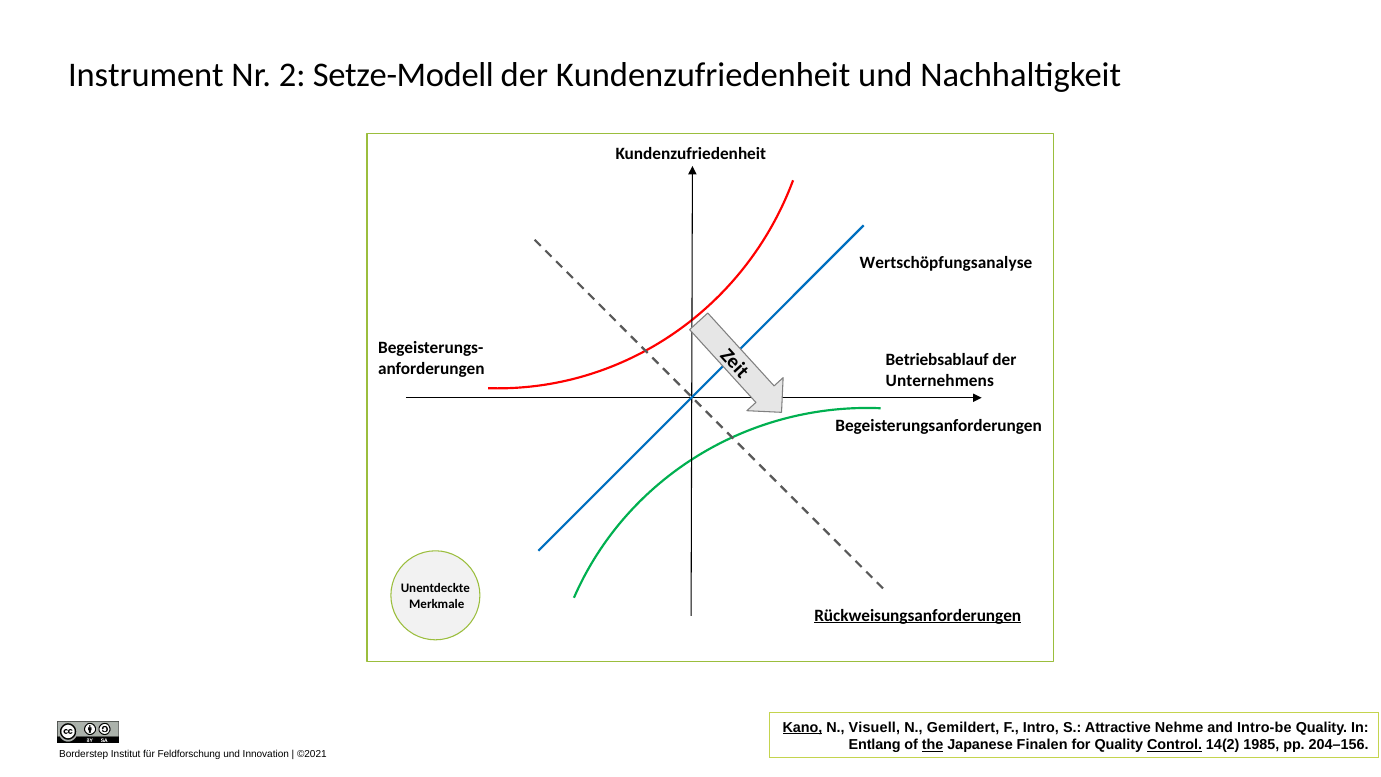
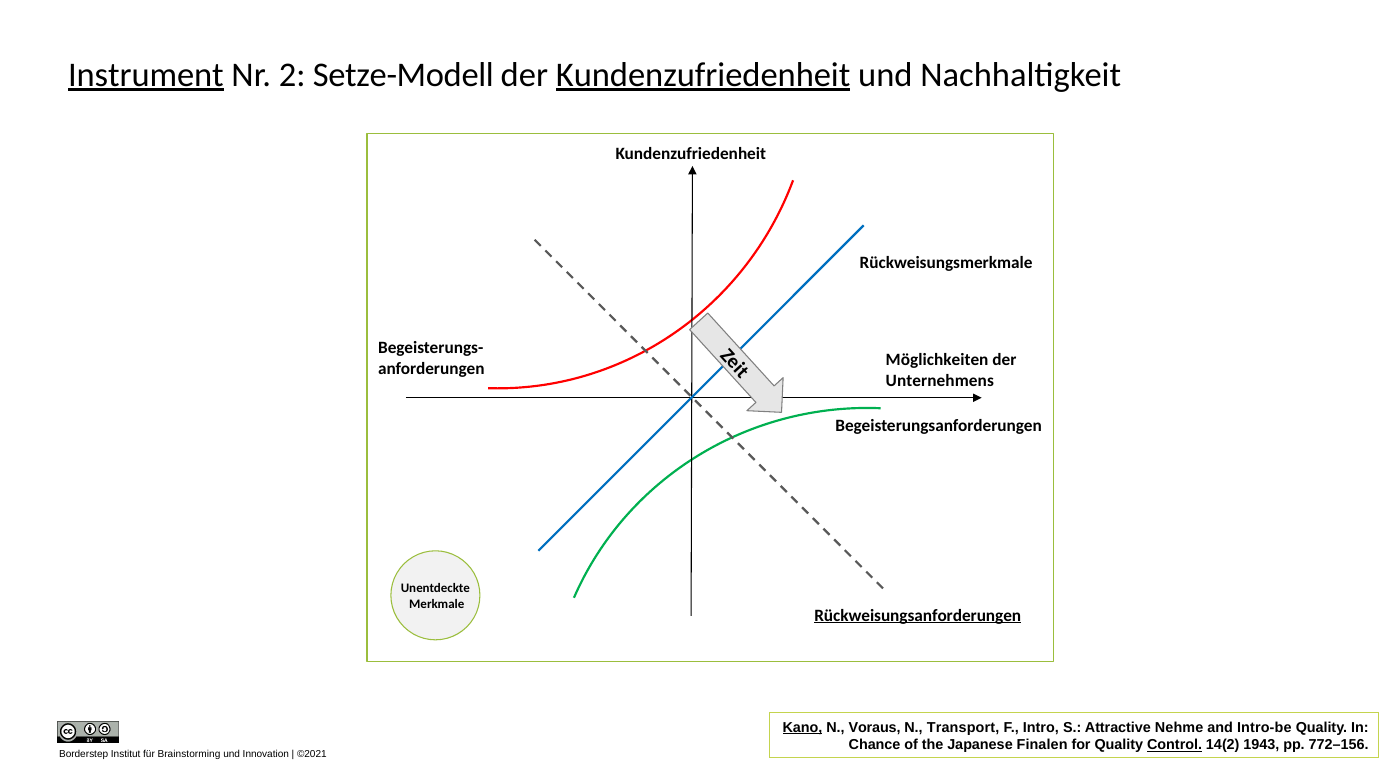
Instrument underline: none -> present (146, 75)
Kundenzufriedenheit underline: none -> present (703, 75)
Wertschöpfungsanalyse: Wertschöpfungsanalyse -> Rückweisungsmerkmale (946, 263)
Betriebsablauf: Betriebsablauf -> Möglichkeiten (937, 360)
Visuell: Visuell -> Voraus (875, 728)
Gemildert: Gemildert -> Transport (963, 728)
Entlang: Entlang -> Chance (875, 745)
the underline: present -> none (933, 745)
1985: 1985 -> 1943 (1261, 745)
204–156: 204–156 -> 772–156 (1339, 745)
Feldforschung: Feldforschung -> Brainstorming (189, 754)
